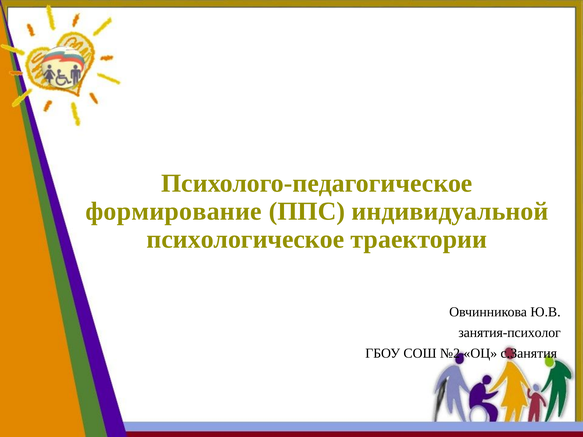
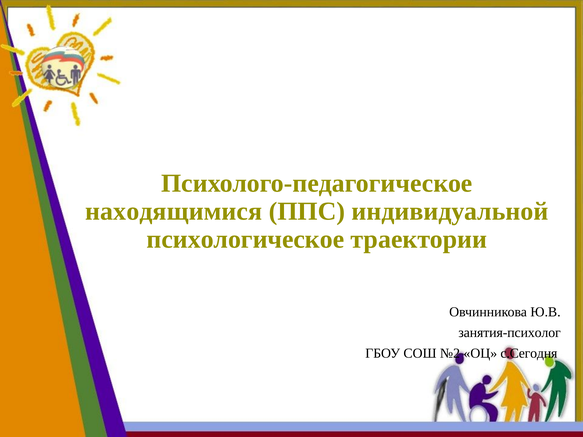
формирование: формирование -> находящимися (174, 211)
с.Занятия: с.Занятия -> с.Сегодня (529, 353)
